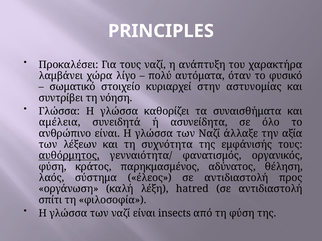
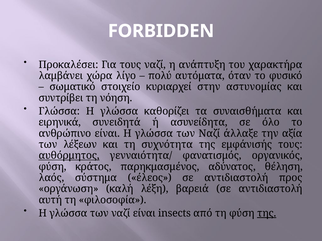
PRINCIPLES: PRINCIPLES -> FORBIDDEN (161, 31)
αμέλεια: αμέλεια -> ειρηνικά (60, 123)
hatred: hatred -> βαρειά (192, 189)
σπίτι: σπίτι -> αυτή (50, 200)
της underline: none -> present (267, 214)
